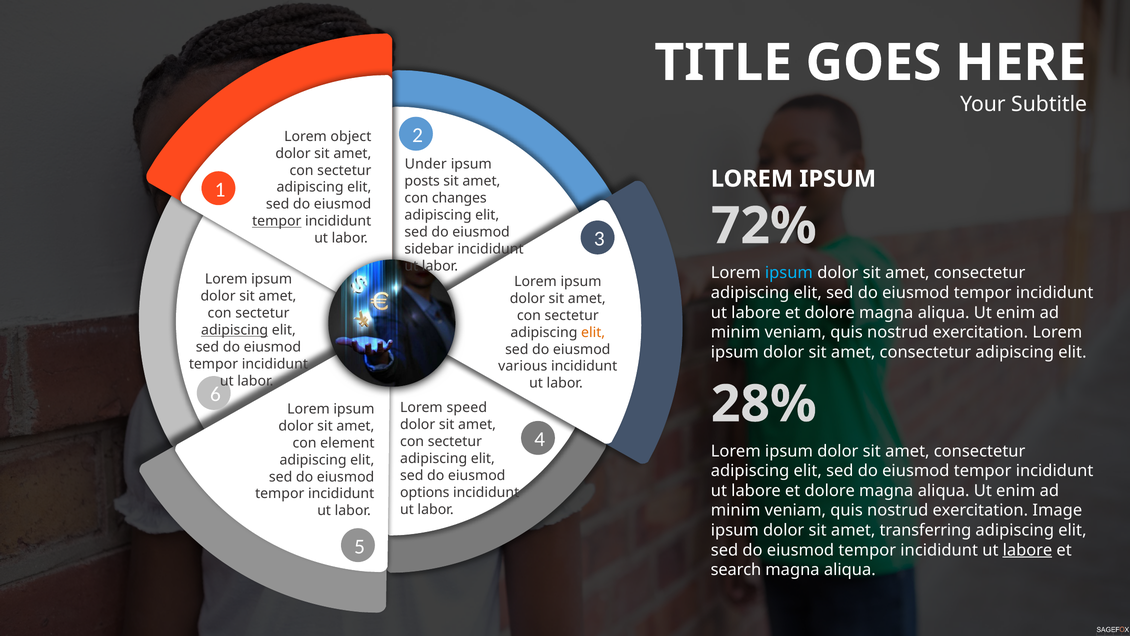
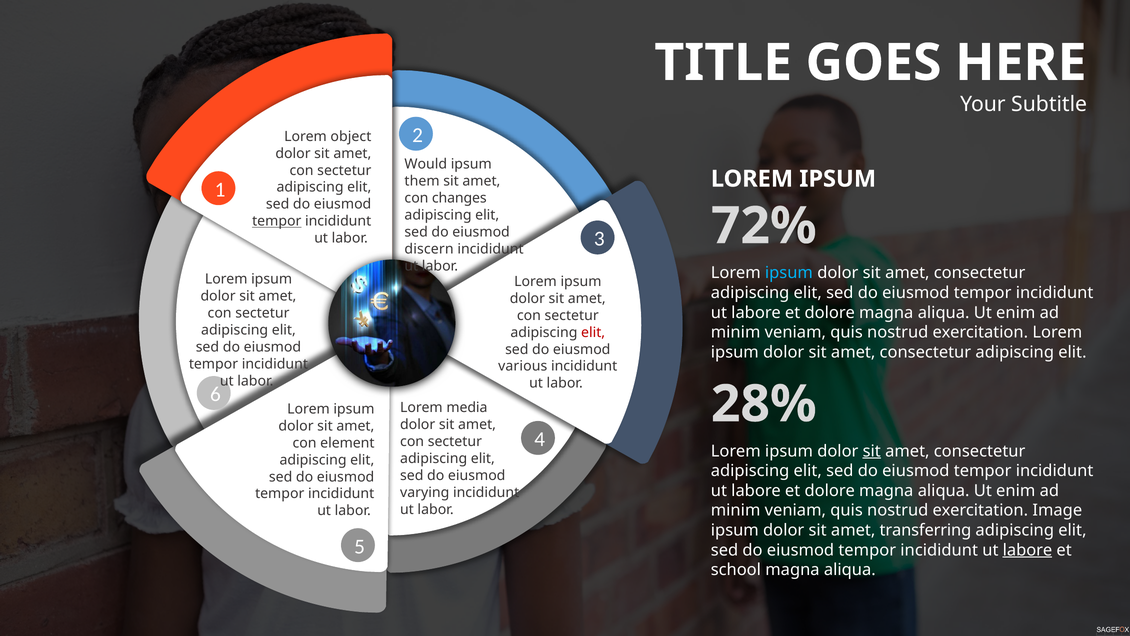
Under: Under -> Would (426, 164)
posts: posts -> them (422, 181)
sidebar: sidebar -> discern (429, 249)
adipiscing underline: present -> none (235, 330)
elit colour: orange -> red (593, 332)
speed: speed -> media (467, 407)
sit underline: none -> present (872, 451)
options: options -> varying (425, 492)
search: search -> school (736, 570)
